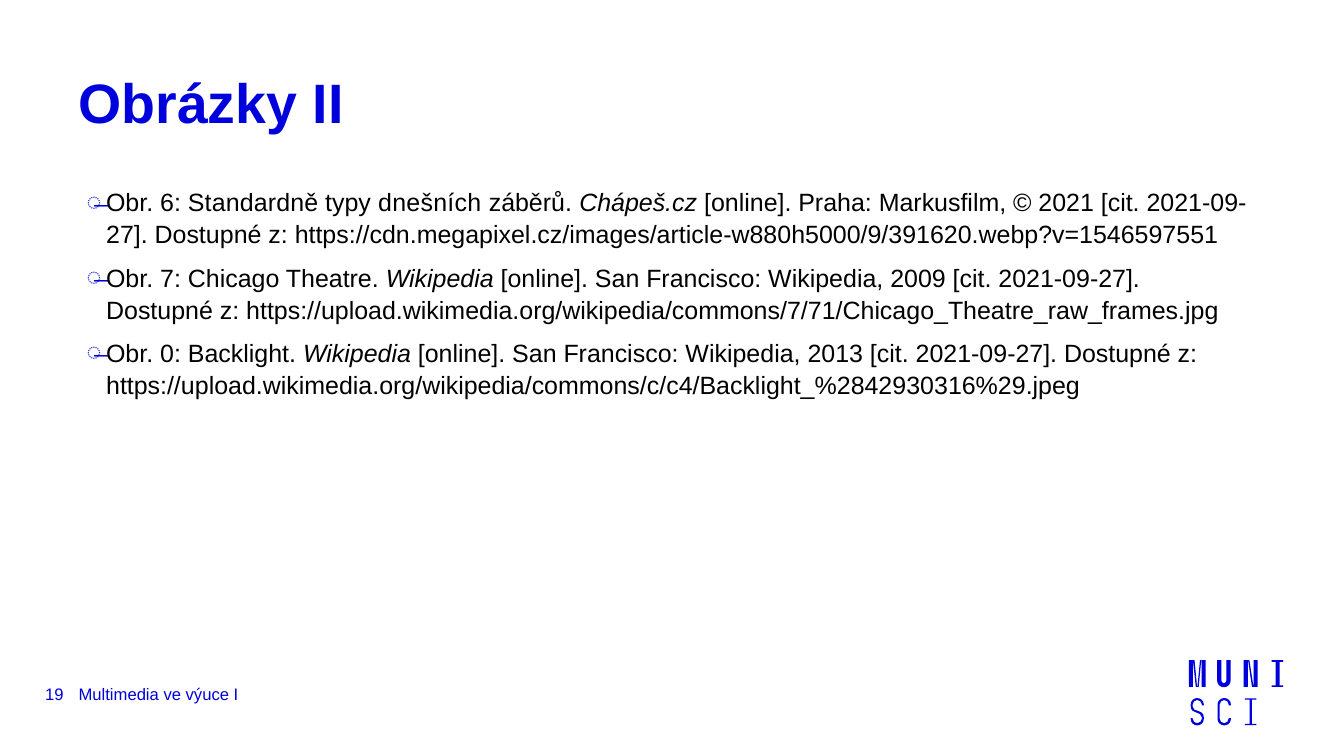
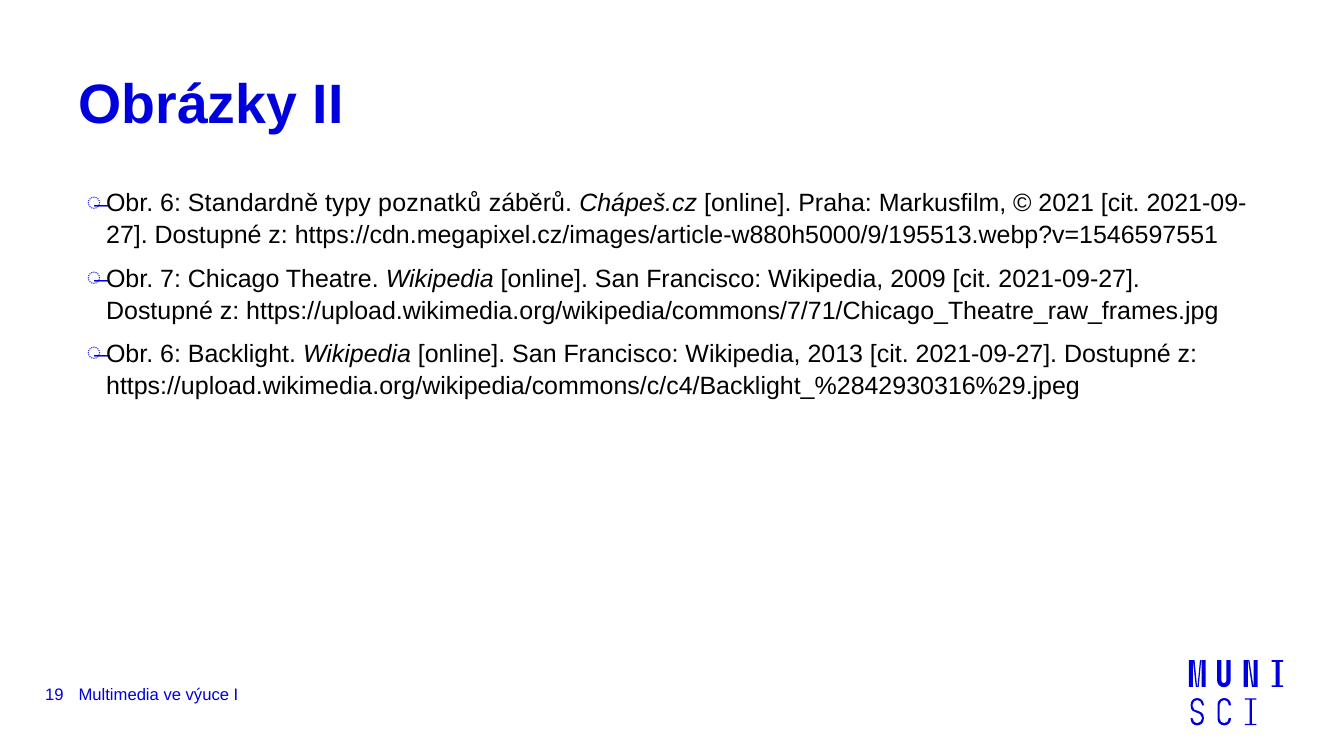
dnešních: dnešních -> poznatků (430, 204)
https://cdn.megapixel.cz/images/article-w880h5000/9/391620.webp?v=1546597551: https://cdn.megapixel.cz/images/article-w880h5000/9/391620.webp?v=1546597551 -> https://cdn.megapixel.cz/images/article-w880h5000/9/195513.webp?v=1546597551 (756, 236)
0: 0 -> 6 (171, 354)
